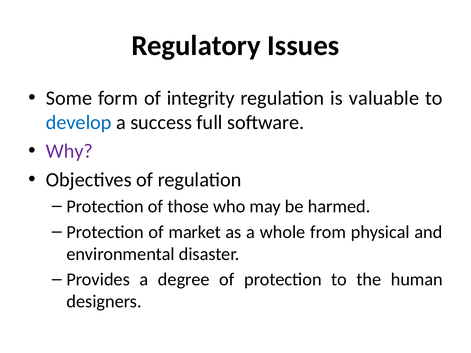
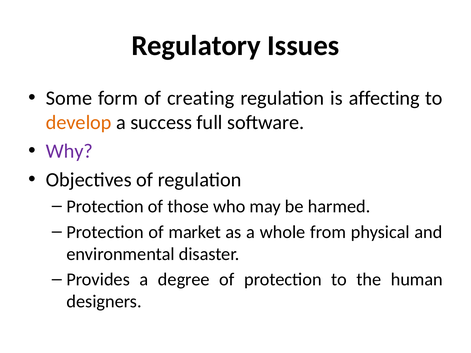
integrity: integrity -> creating (201, 98)
valuable: valuable -> affecting (384, 98)
develop colour: blue -> orange (79, 123)
